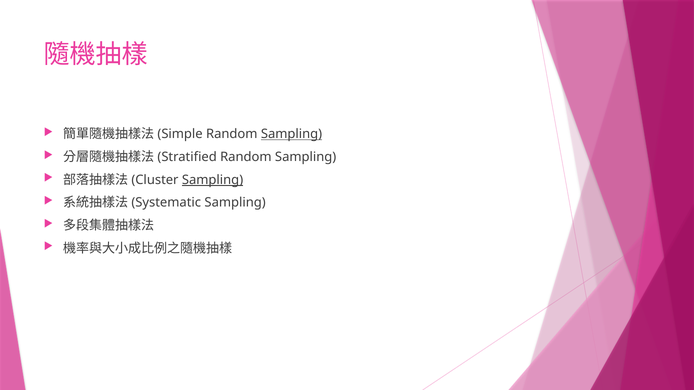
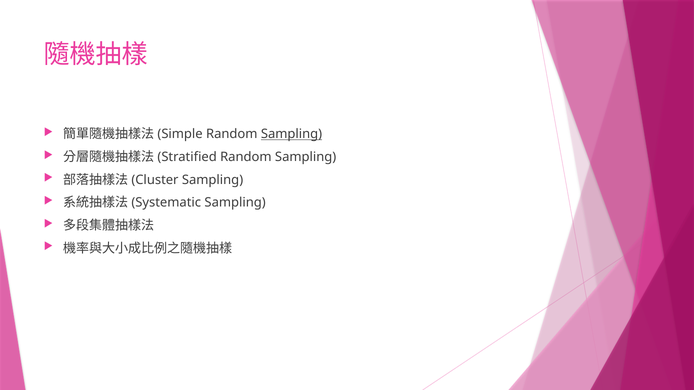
Sampling underline: present -> none (213, 180)
